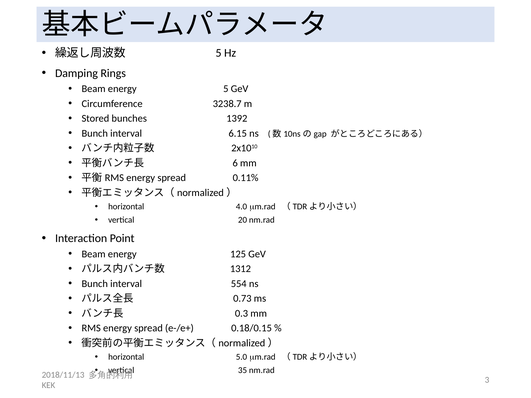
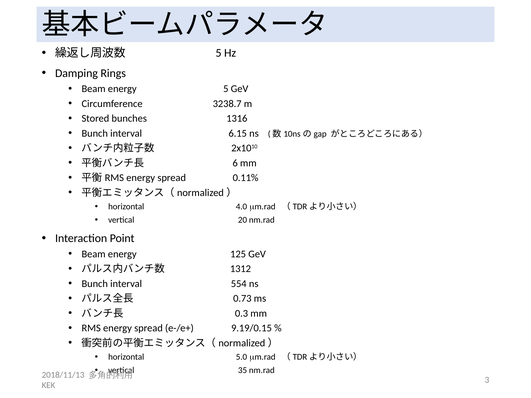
1392: 1392 -> 1316 (237, 119)
0.18/0.15: 0.18/0.15 -> 9.19/0.15 (251, 328)
